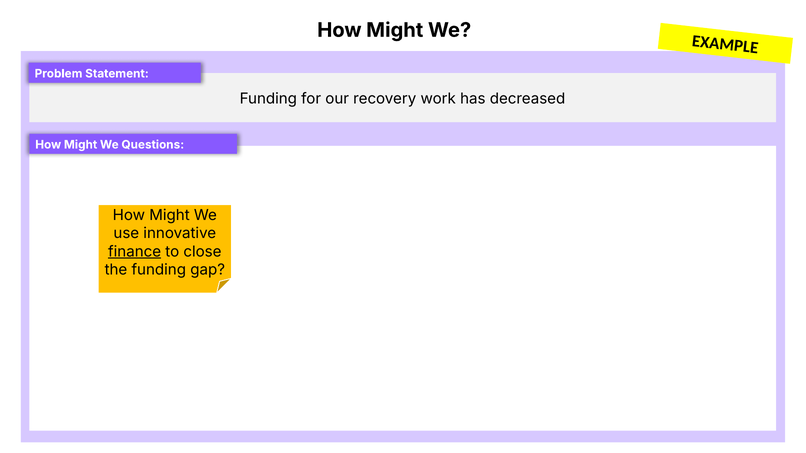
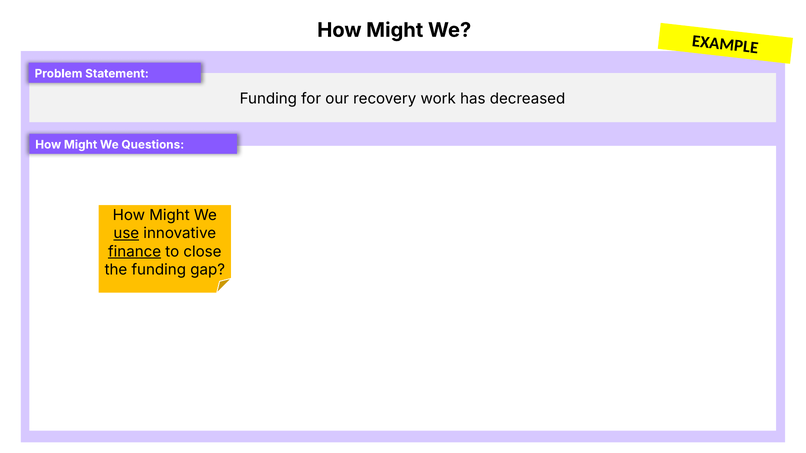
use underline: none -> present (126, 234)
